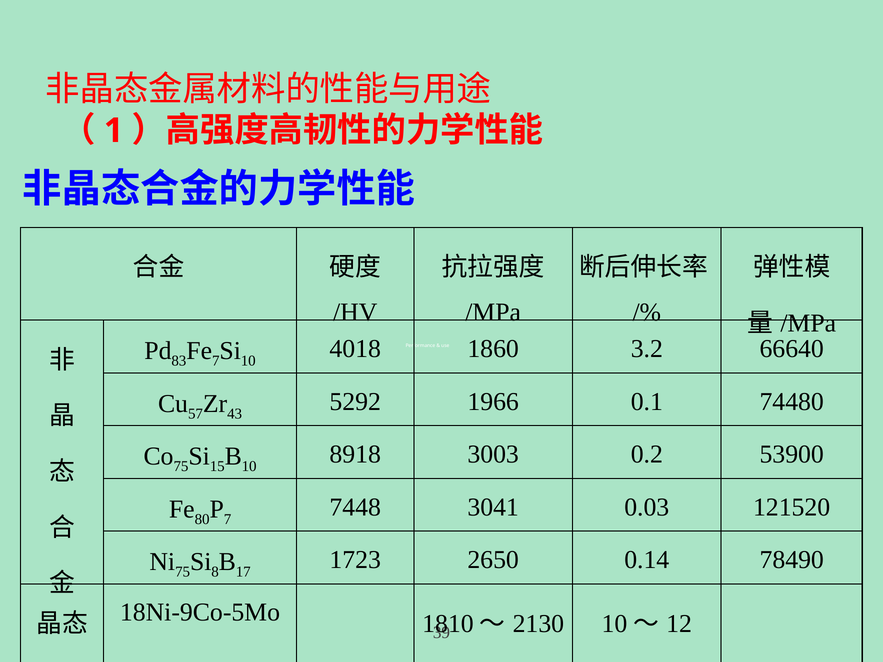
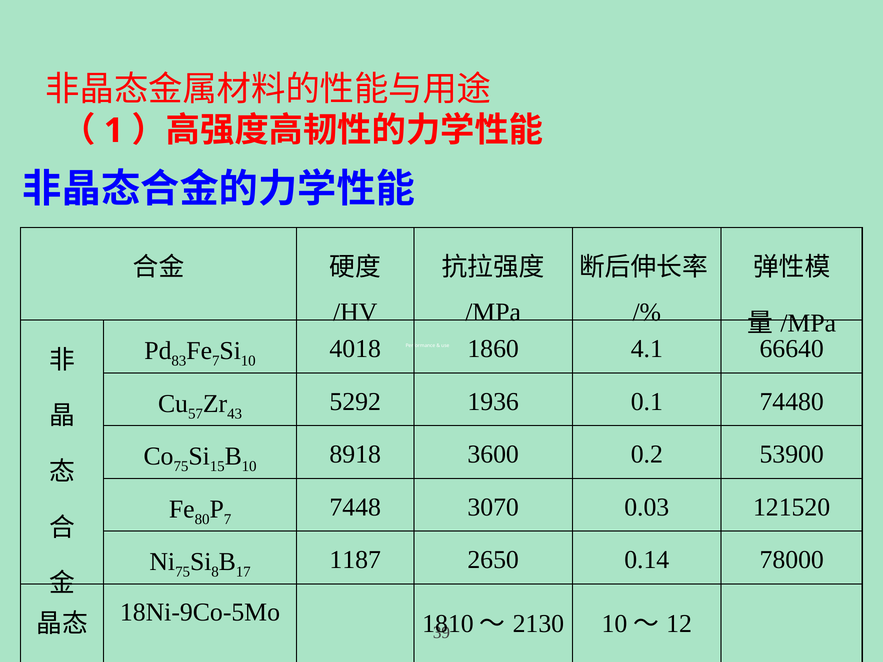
3.2: 3.2 -> 4.1 (647, 349)
1966: 1966 -> 1936 (493, 402)
3003: 3003 -> 3600 (493, 455)
3041: 3041 -> 3070 (493, 507)
1723: 1723 -> 1187 (355, 560)
78490: 78490 -> 78000 (792, 560)
